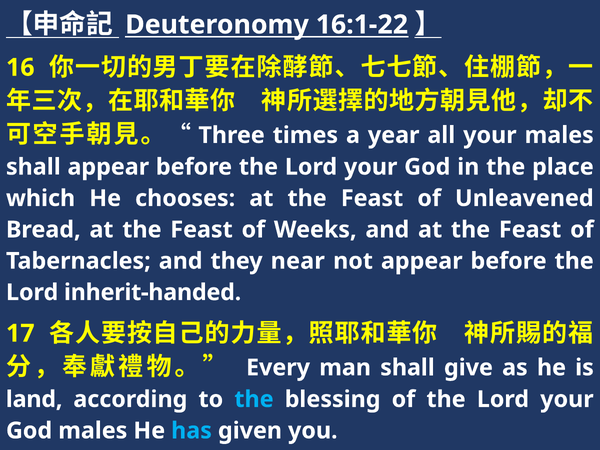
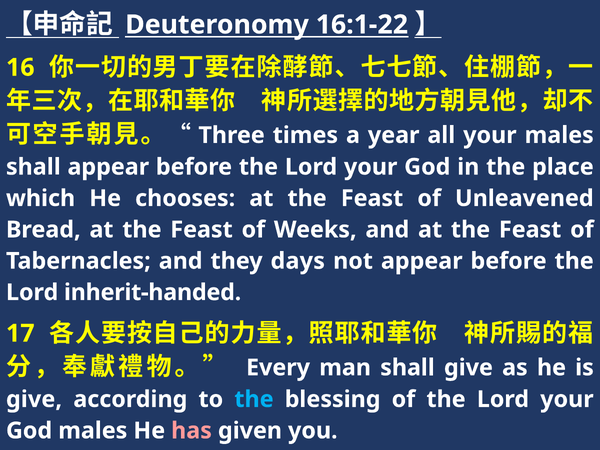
near: near -> days (298, 261)
land: land -> give (34, 399)
has colour: light blue -> pink (192, 431)
